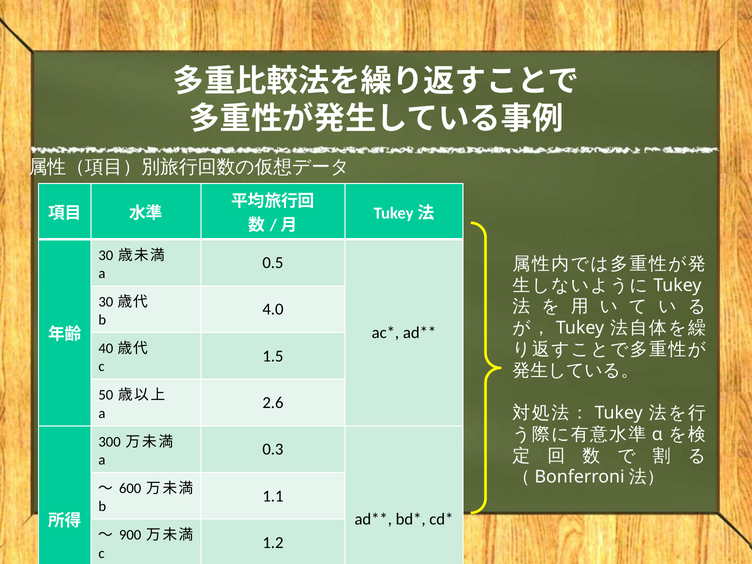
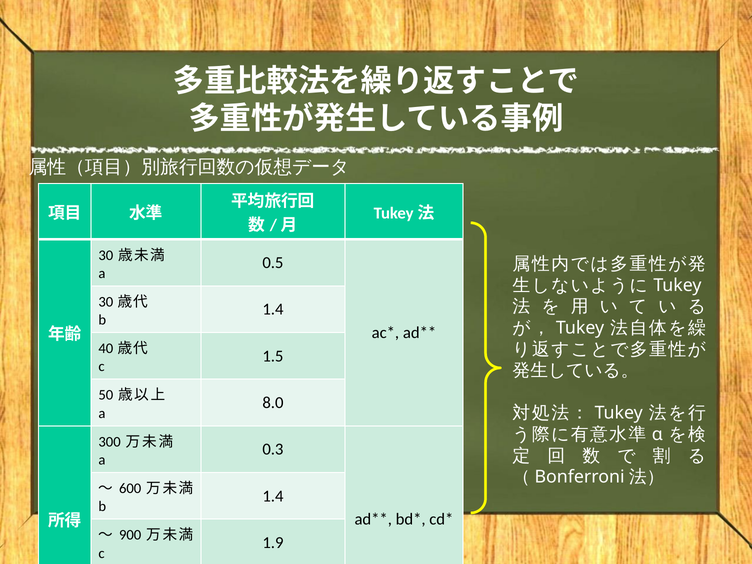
4.0: 4.0 -> 1.4 (273, 309)
2.6: 2.6 -> 8.0 (273, 403)
1.1: 1.1 -> 1.4 (273, 496)
1.2: 1.2 -> 1.9 (273, 543)
